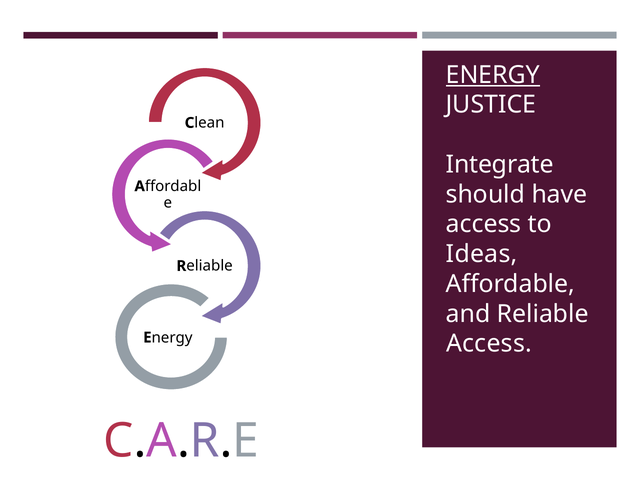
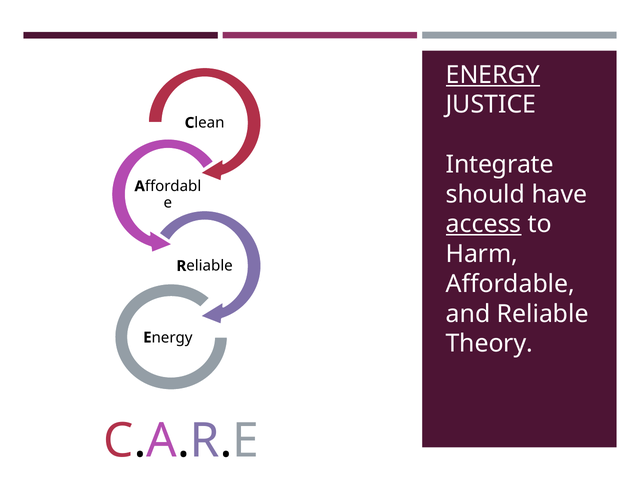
access underline: none -> present (484, 224)
Ideas: Ideas -> Harm (482, 254)
Access: Access -> Theory (489, 344)
